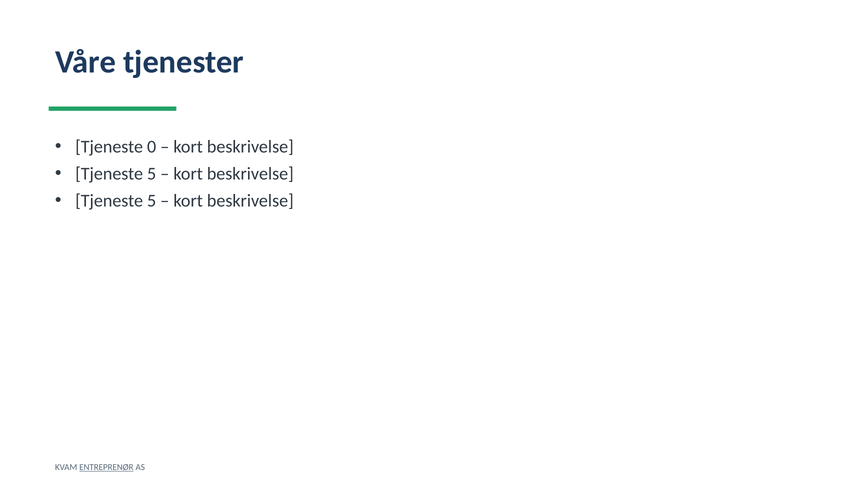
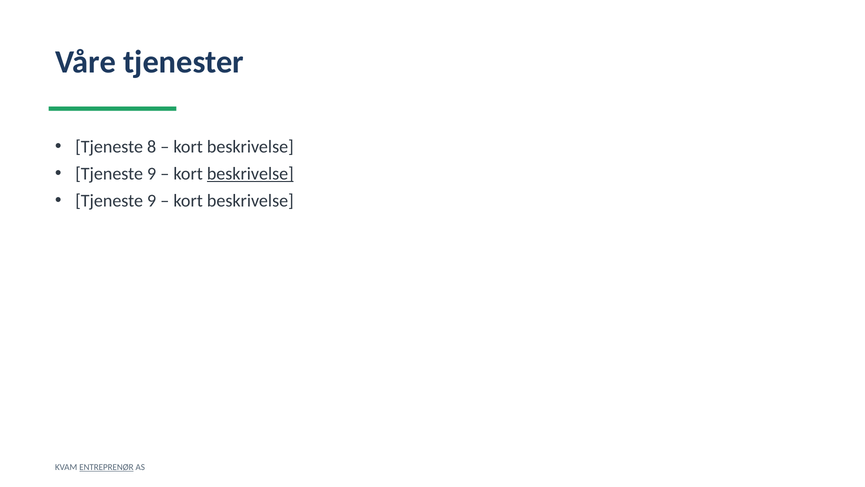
0: 0 -> 8 (152, 147)
5: 5 -> 9 (152, 174)
beskrivelse underline: none -> present (250, 174)
5: 5 -> 9 (152, 201)
